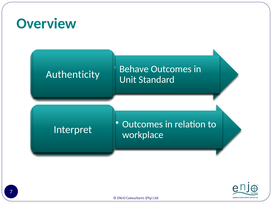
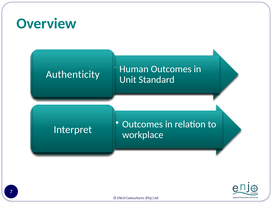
Behave: Behave -> Human (134, 69)
